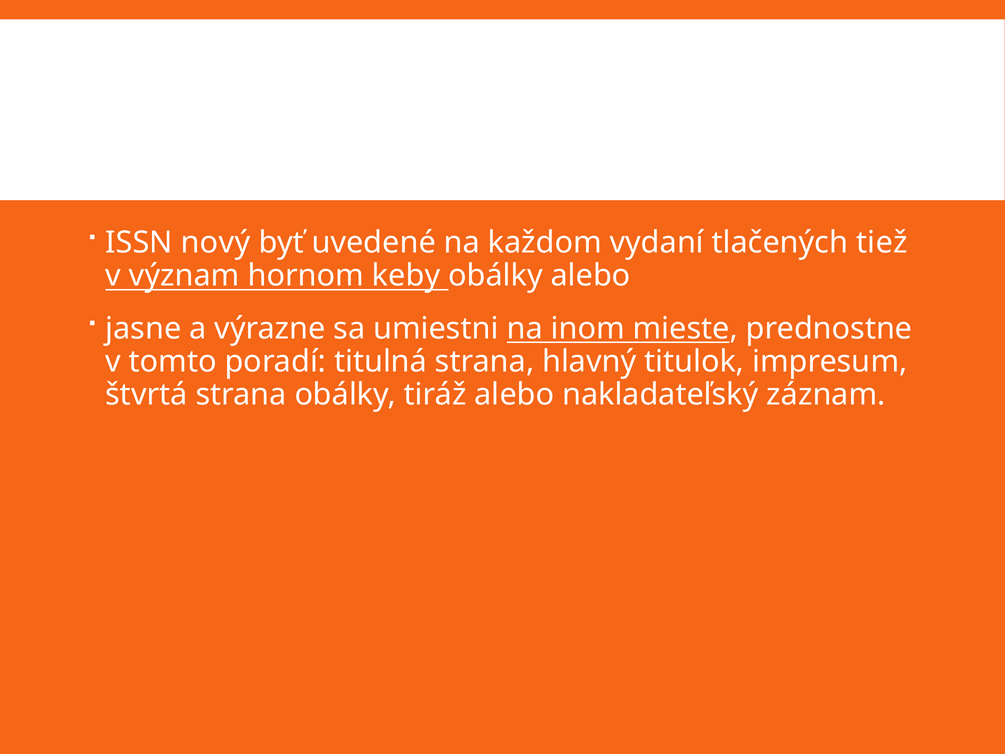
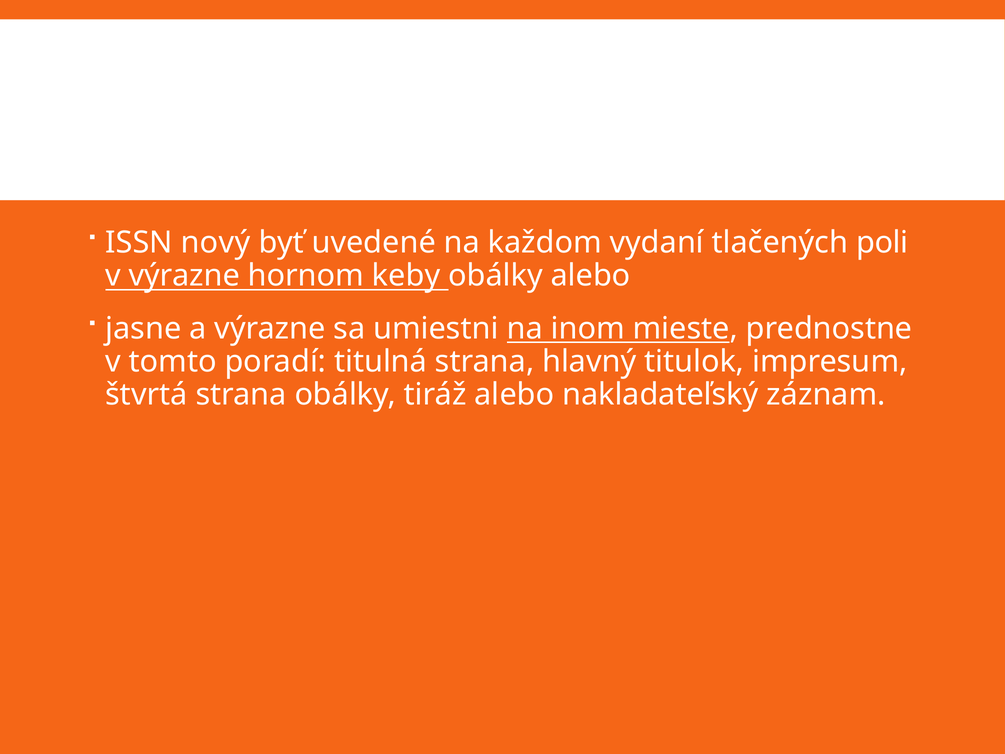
tiež: tiež -> poli (882, 243)
v význam: význam -> výrazne (184, 276)
